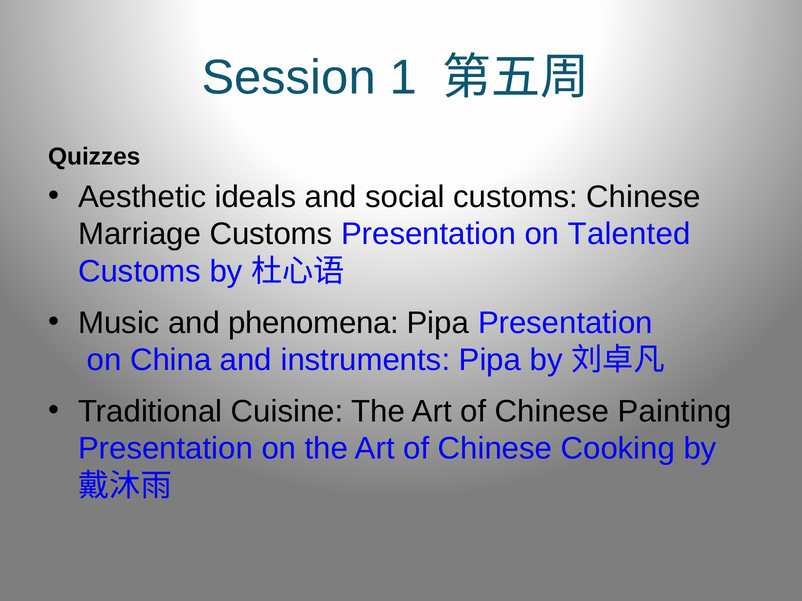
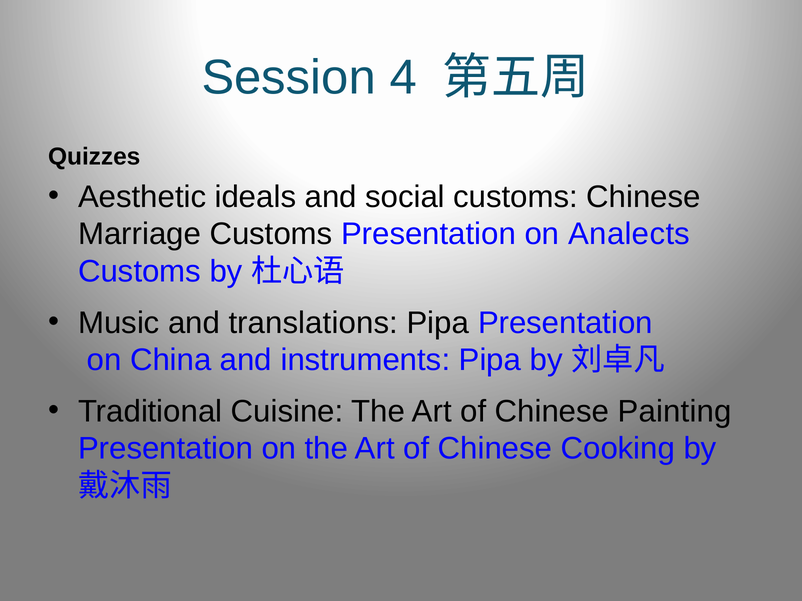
1: 1 -> 4 (403, 78)
Talented: Talented -> Analects (629, 234)
phenomena: phenomena -> translations (313, 323)
